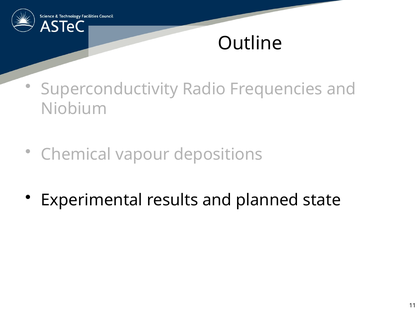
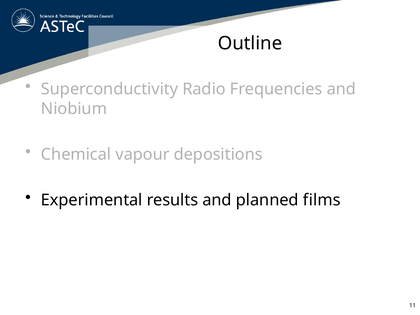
state: state -> films (322, 200)
